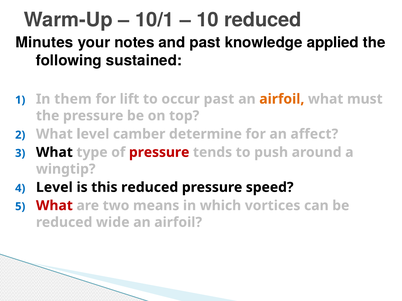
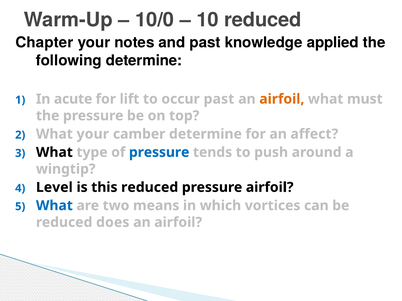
10/1: 10/1 -> 10/0 (155, 20)
Minutes: Minutes -> Chapter (44, 42)
following sustained: sustained -> determine (144, 61)
them: them -> acute (73, 99)
What level: level -> your (93, 134)
pressure colour: red -> blue (159, 153)
pressure speed: speed -> airfoil (270, 188)
What colour: red -> blue (54, 206)
wide: wide -> does (113, 223)
